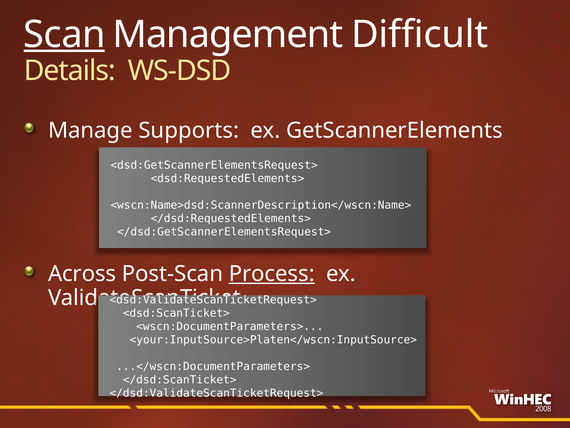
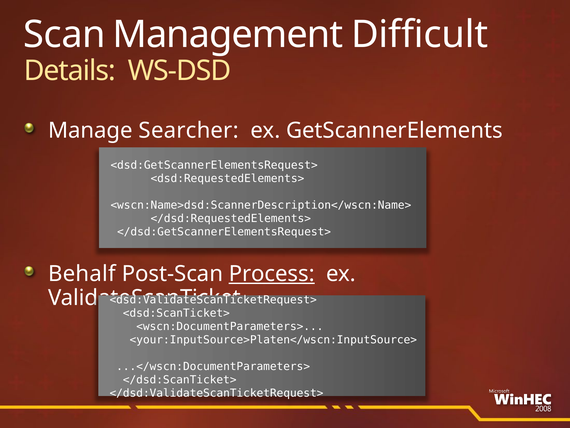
Scan underline: present -> none (64, 35)
Supports: Supports -> Searcher (189, 130)
Across: Across -> Behalf (82, 273)
